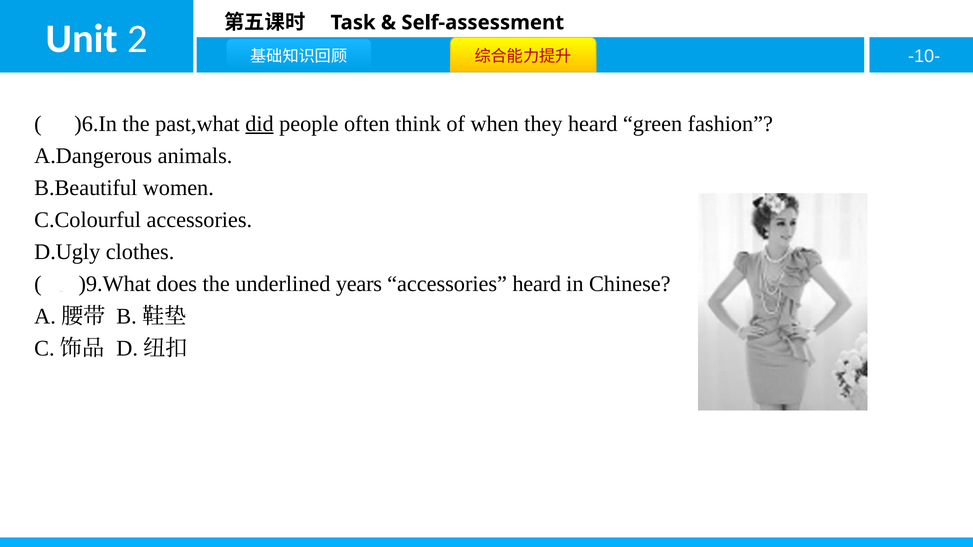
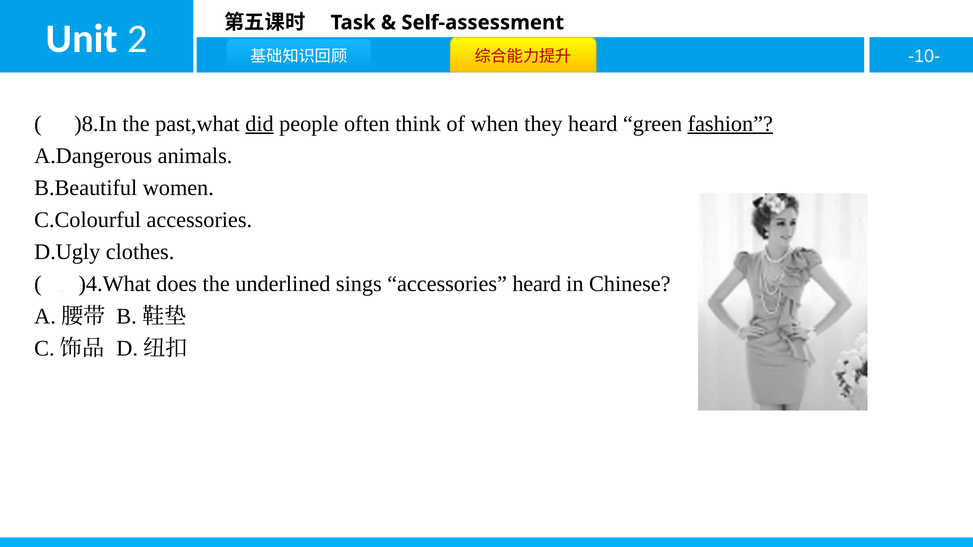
)6.In: )6.In -> )8.In (96, 124)
fashion underline: none -> present (730, 124)
)9.What: )9.What -> )4.What (115, 284)
years: years -> sings (359, 284)
